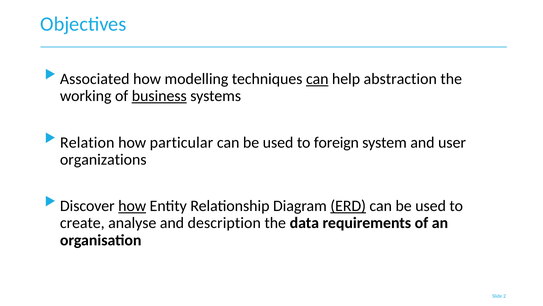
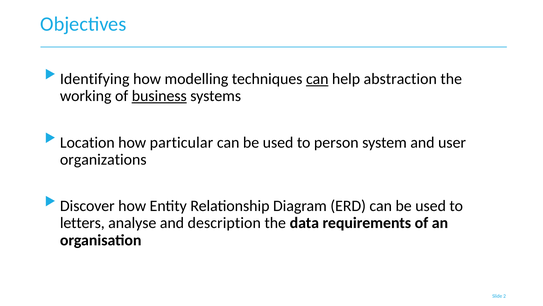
Associated: Associated -> Identifying (95, 79)
Relation: Relation -> Location (87, 142)
foreign: foreign -> person (336, 142)
how underline: present -> none (132, 206)
ERD underline: present -> none (348, 206)
create: create -> letters (82, 223)
